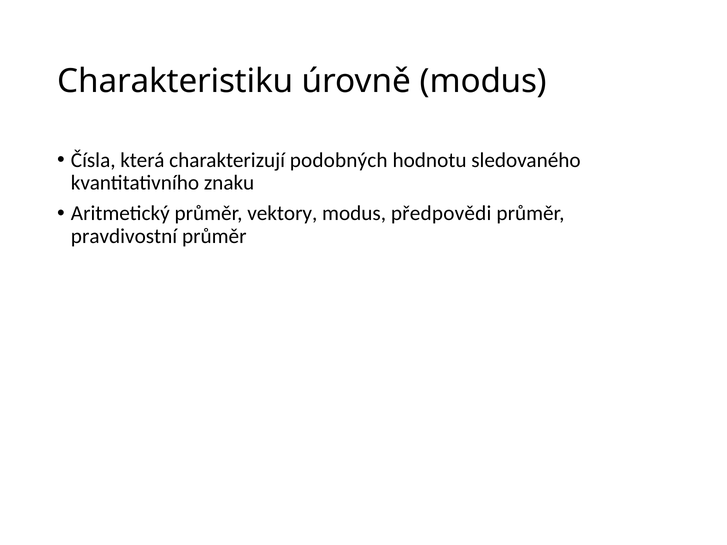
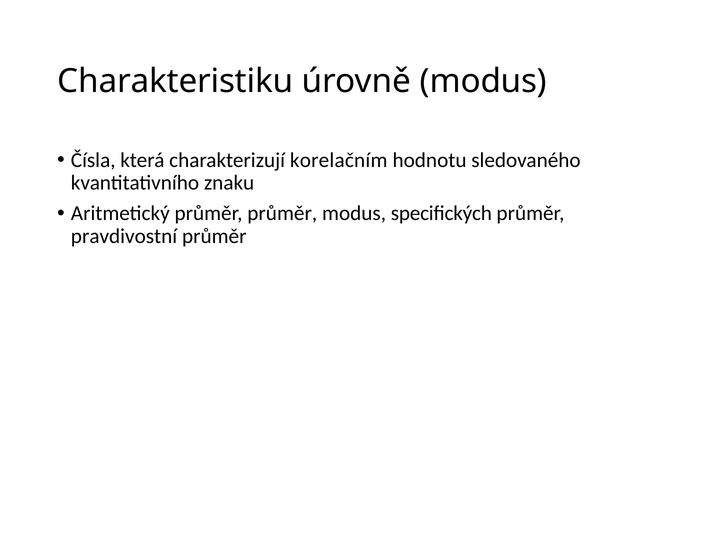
podobných: podobných -> korelačním (339, 160)
průměr vektory: vektory -> průměr (282, 213)
předpovědi: předpovědi -> speciﬁckých (441, 213)
